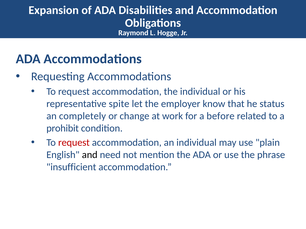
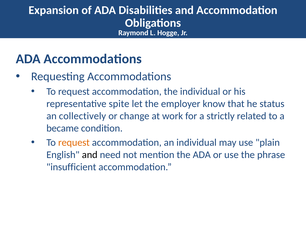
completely: completely -> collectively (82, 116)
before: before -> strictly (221, 116)
prohibit: prohibit -> became (63, 129)
request colour: red -> orange (74, 143)
